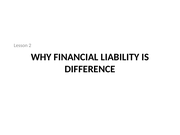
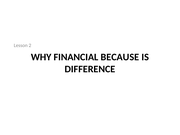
LIABILITY: LIABILITY -> BECAUSE (120, 57)
